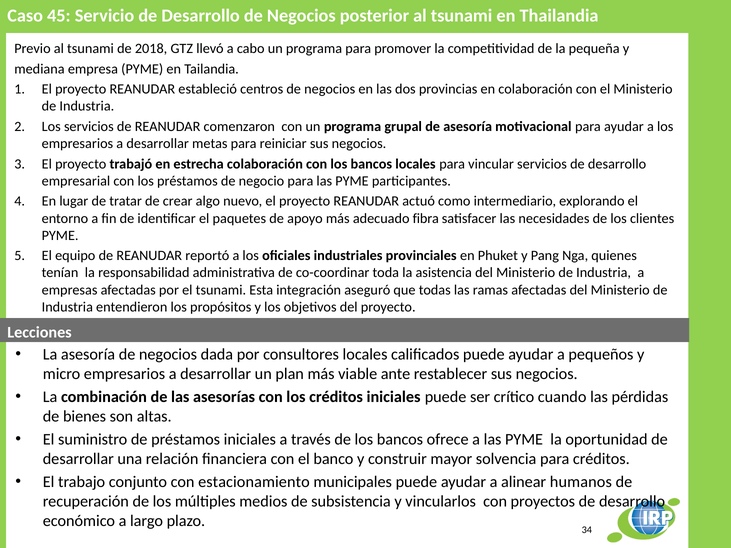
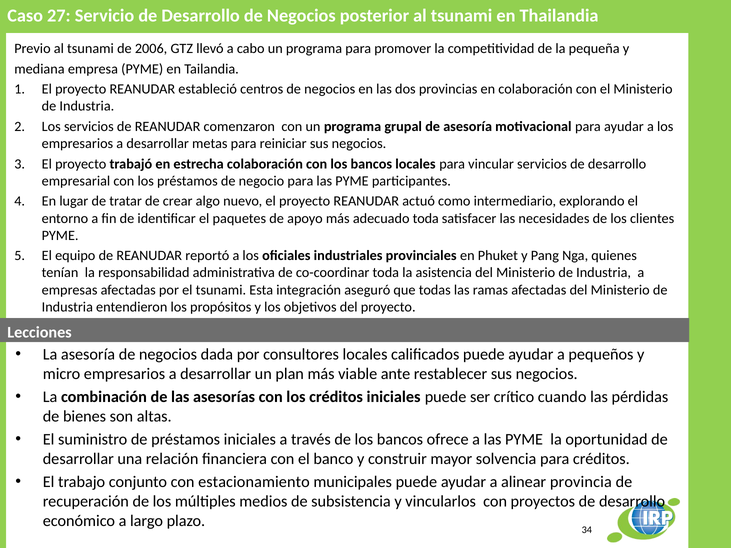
45: 45 -> 27 (59, 16)
2018: 2018 -> 2006 (151, 49)
adecuado fibra: fibra -> toda (426, 218)
humanos: humanos -> provincia (581, 482)
